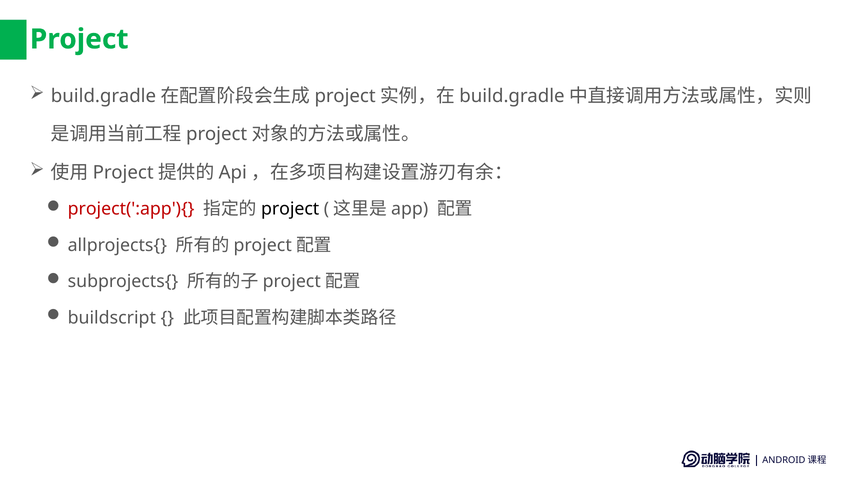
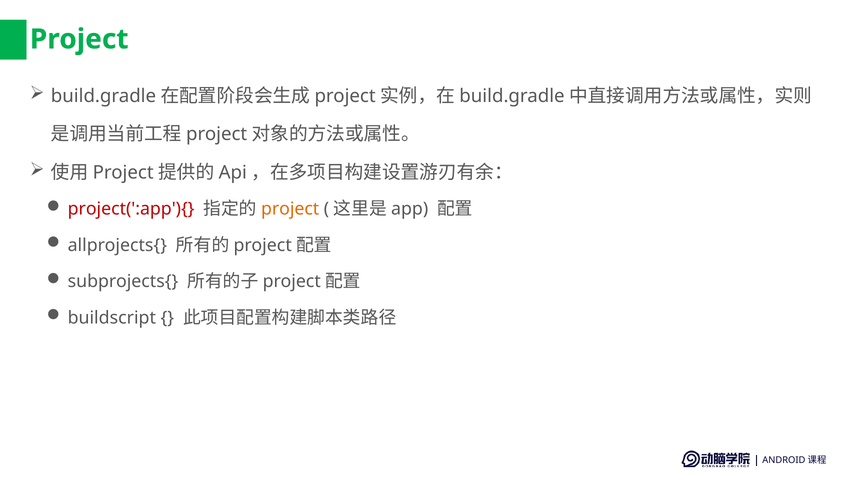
project colour: black -> orange (290, 209)
